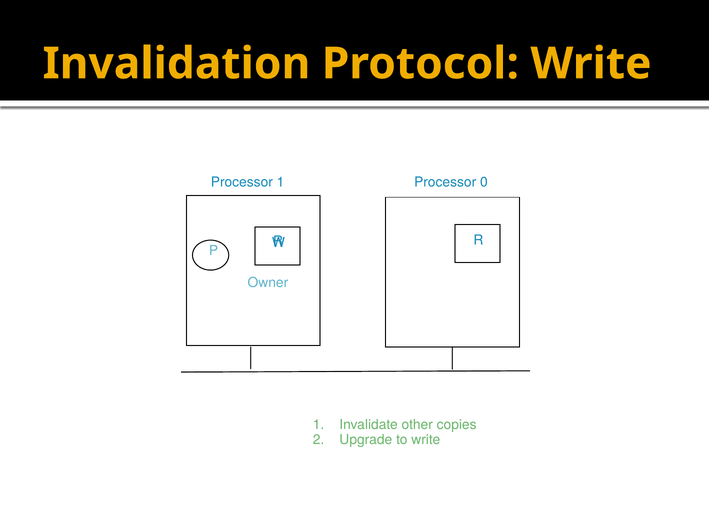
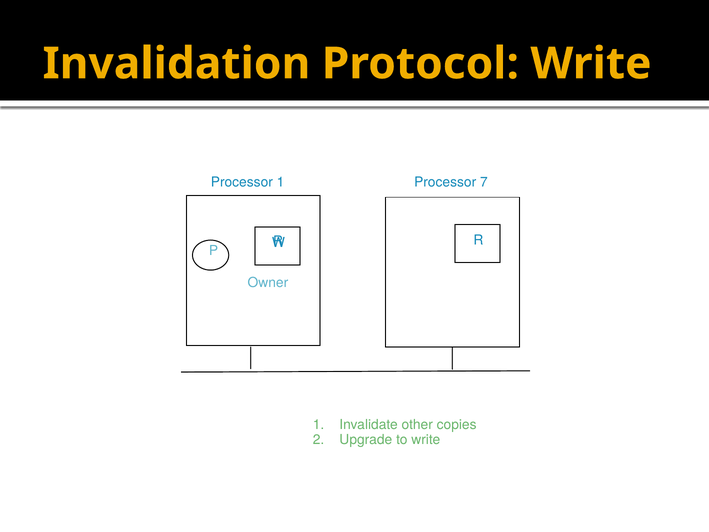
0: 0 -> 7 (484, 182)
